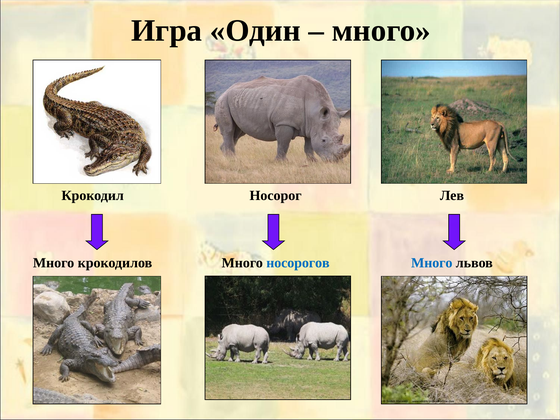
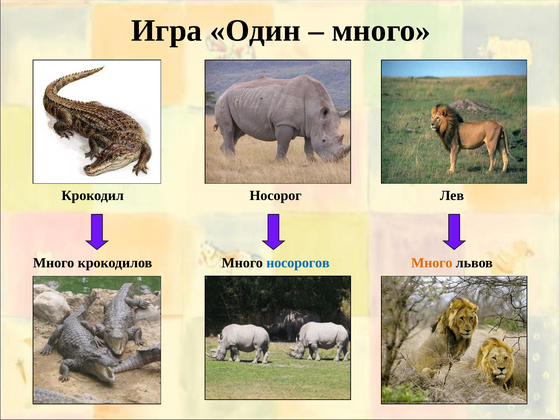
Много colour: blue -> orange (432, 263)
